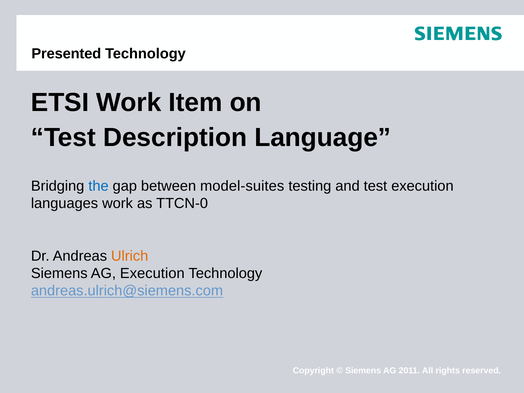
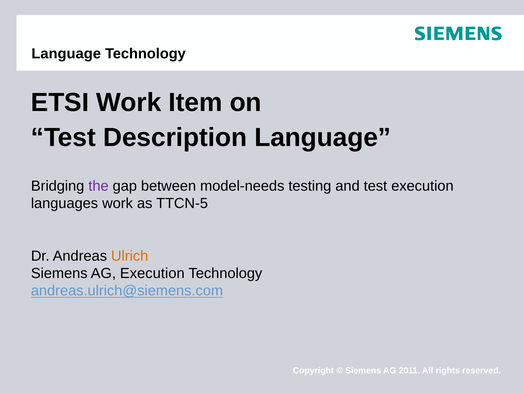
Presented: Presented -> Language (66, 54)
the colour: blue -> purple (99, 186)
model-suites: model-suites -> model-needs (242, 186)
TTCN-0: TTCN-0 -> TTCN-5 (182, 203)
